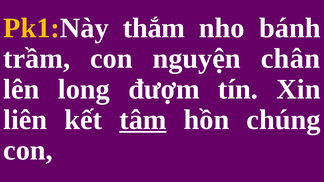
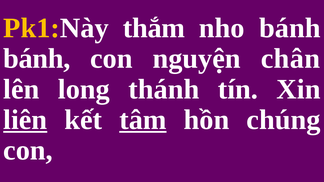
trầm: trầm -> bánh (37, 59)
đượm: đượm -> thánh (164, 89)
liên underline: none -> present (25, 120)
